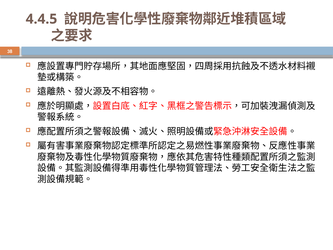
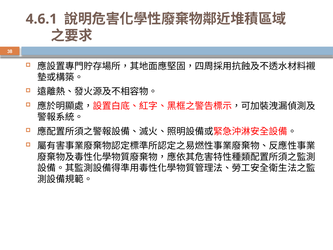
4.4.5: 4.4.5 -> 4.6.1 (41, 19)
